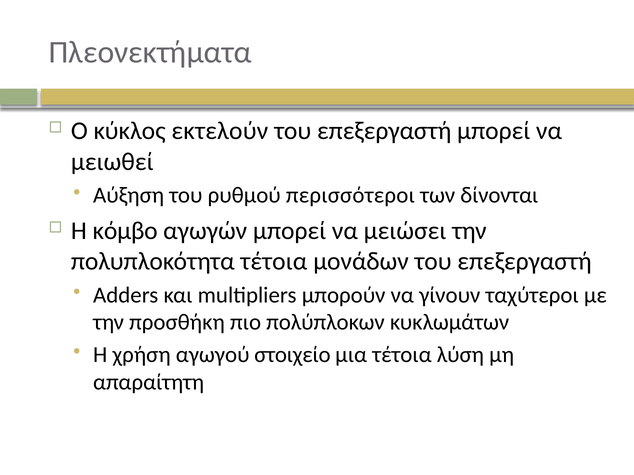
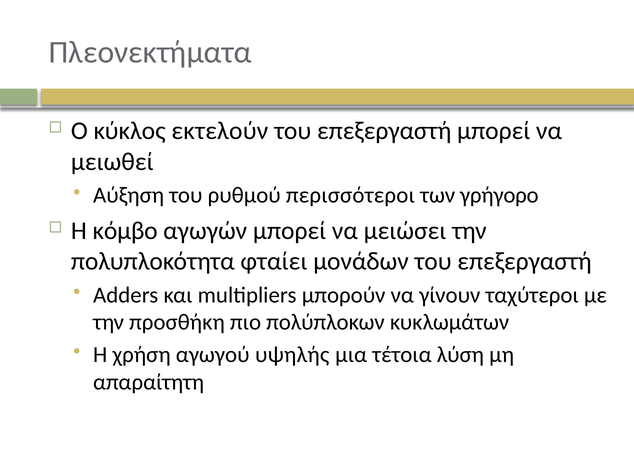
δίνονται: δίνονται -> γρήγορο (499, 196)
πολυπλοκότητα τέτοια: τέτοια -> φταίει (274, 262)
στοιχείο: στοιχείο -> υψηλής (292, 355)
